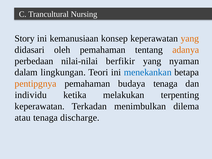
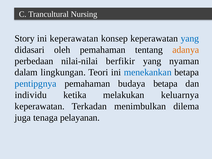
ini kemanusiaan: kemanusiaan -> keperawatan (74, 38)
yang colour: orange -> blue (190, 38)
pentipgnya colour: orange -> blue (36, 84)
budaya tenaga: tenaga -> betapa (165, 84)
terpenting: terpenting -> keluarnya (180, 95)
atau: atau -> juga (23, 118)
discharge: discharge -> pelayanan (80, 118)
